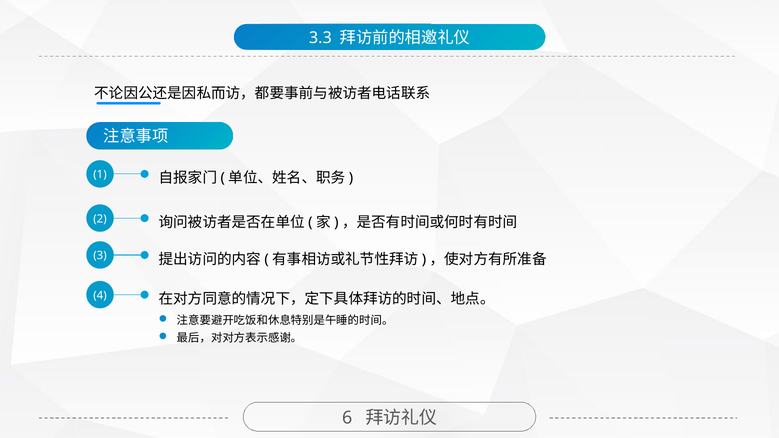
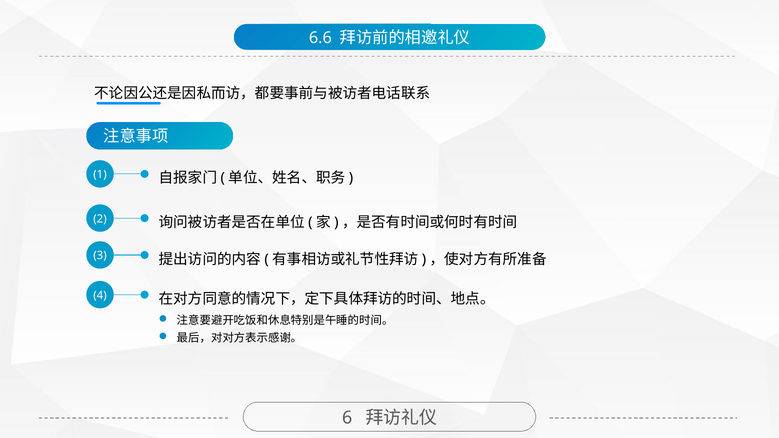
3.3: 3.3 -> 6.6 (320, 38)
